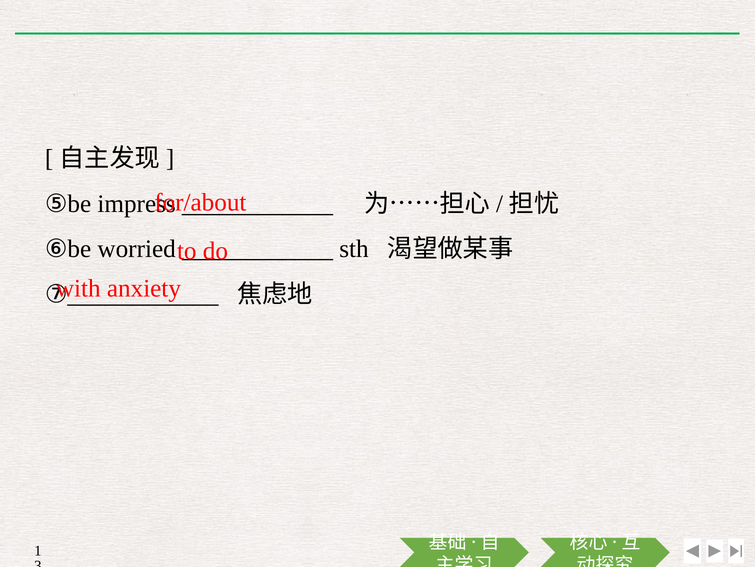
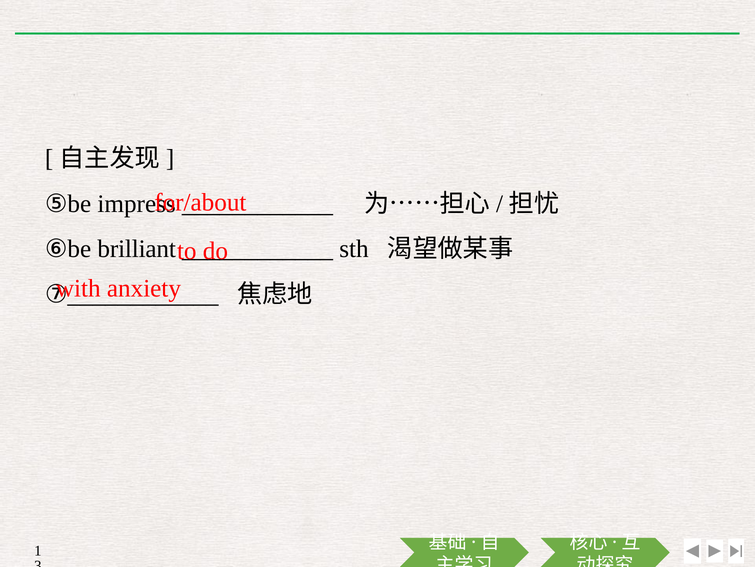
worried: worried -> brilliant (137, 249)
